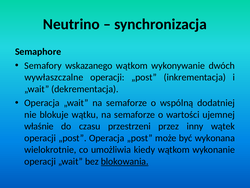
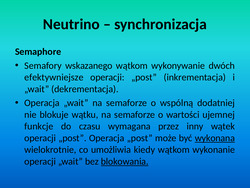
wywłaszczalne: wywłaszczalne -> efektywniejsze (54, 77)
właśnie: właśnie -> funkcje (39, 126)
przestrzeni: przestrzeni -> wymagana (129, 126)
wykonana underline: none -> present (215, 138)
